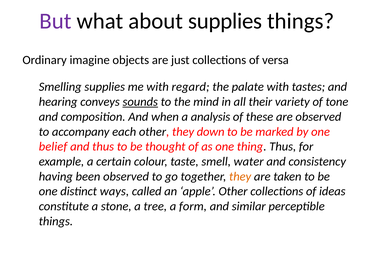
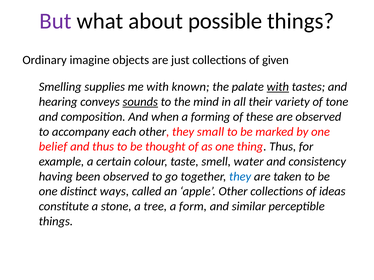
about supplies: supplies -> possible (225, 21)
versa: versa -> given (275, 60)
regard: regard -> known (191, 87)
with underline: none -> present (278, 87)
analysis: analysis -> forming (211, 117)
down: down -> small (211, 132)
they colour: orange -> blue (240, 177)
